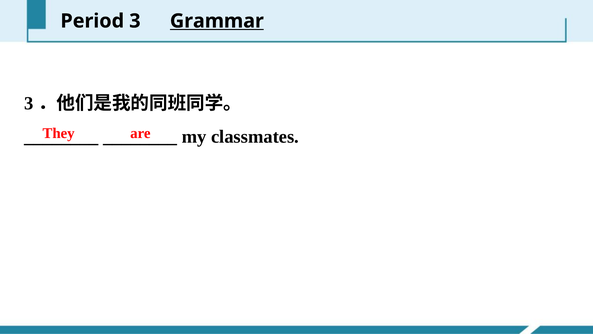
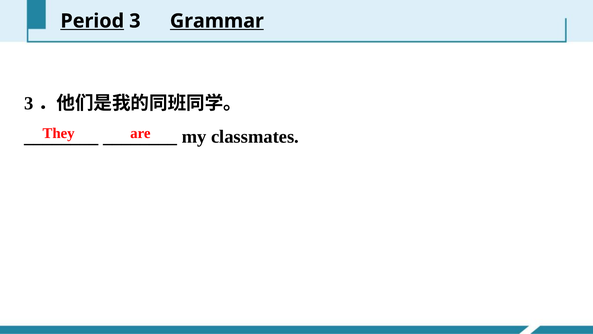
Period underline: none -> present (92, 21)
